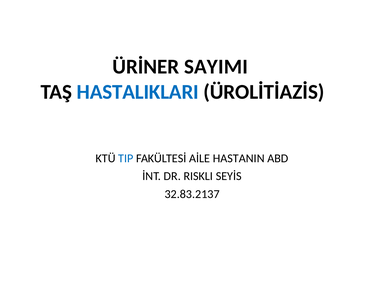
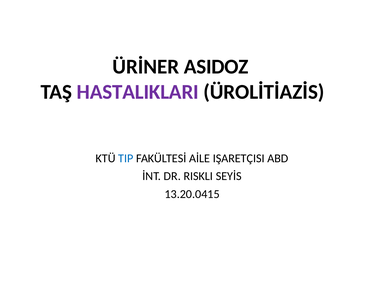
SAYIMI: SAYIMI -> ASIDOZ (216, 66)
HASTALIKLARI colour: blue -> purple (138, 92)
HASTANIN: HASTANIN -> IŞARETÇISI (239, 158)
32.83.2137: 32.83.2137 -> 13.20.0415 (192, 194)
